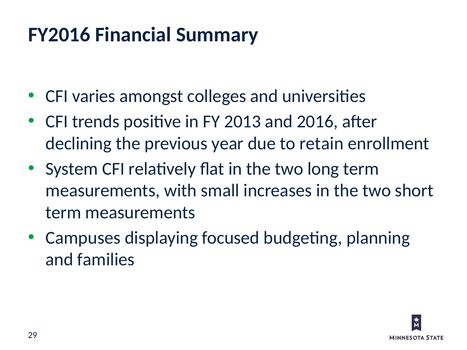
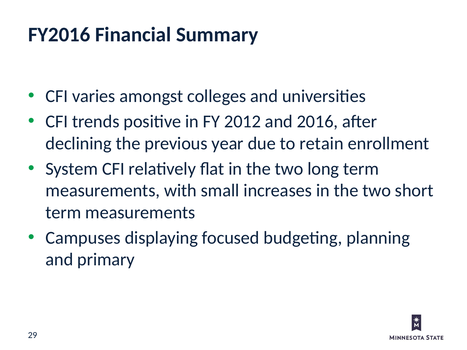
2013: 2013 -> 2012 (243, 122)
families: families -> primary (106, 260)
